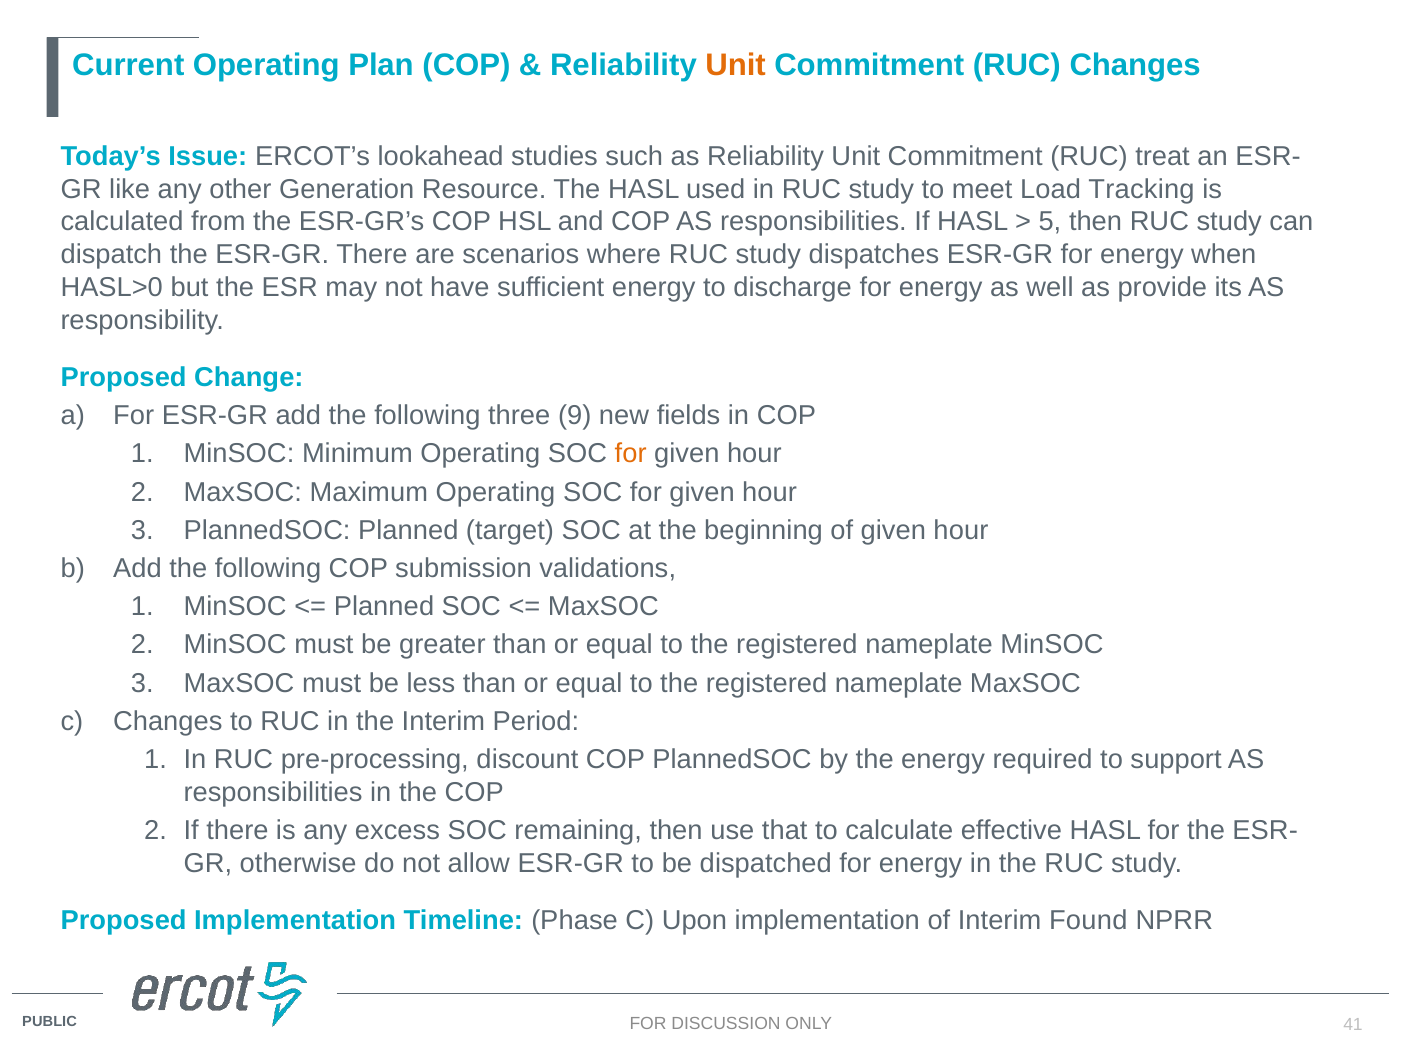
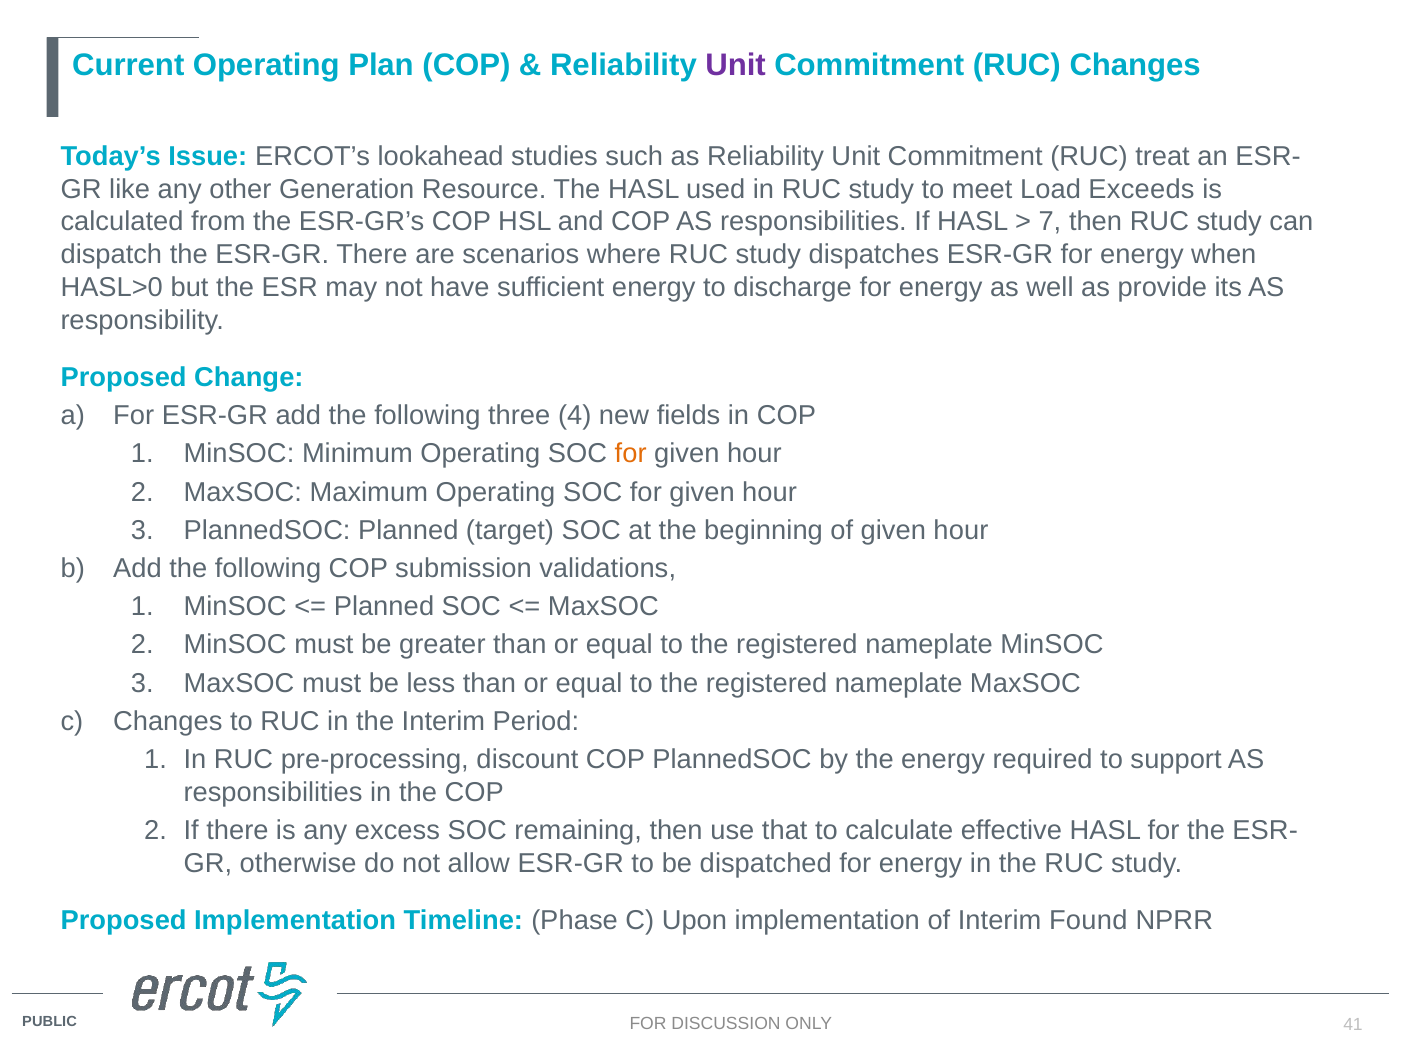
Unit colour: orange -> purple (736, 65)
Tracking: Tracking -> Exceeds (1142, 189)
5: 5 -> 7 (1050, 222)
9: 9 -> 4 (575, 416)
